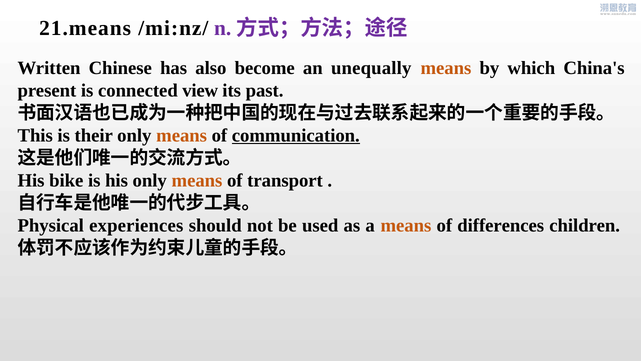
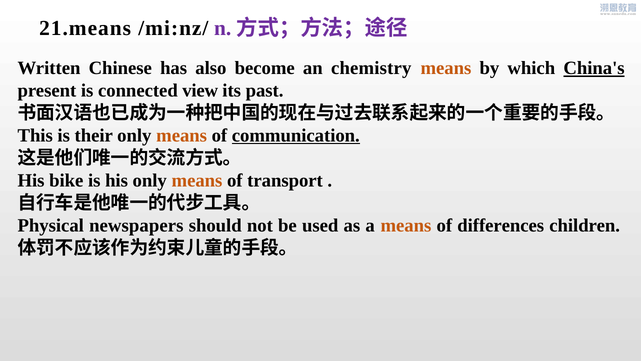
unequally: unequally -> chemistry (371, 68)
China's underline: none -> present (594, 68)
experiences: experiences -> newspapers (136, 225)
